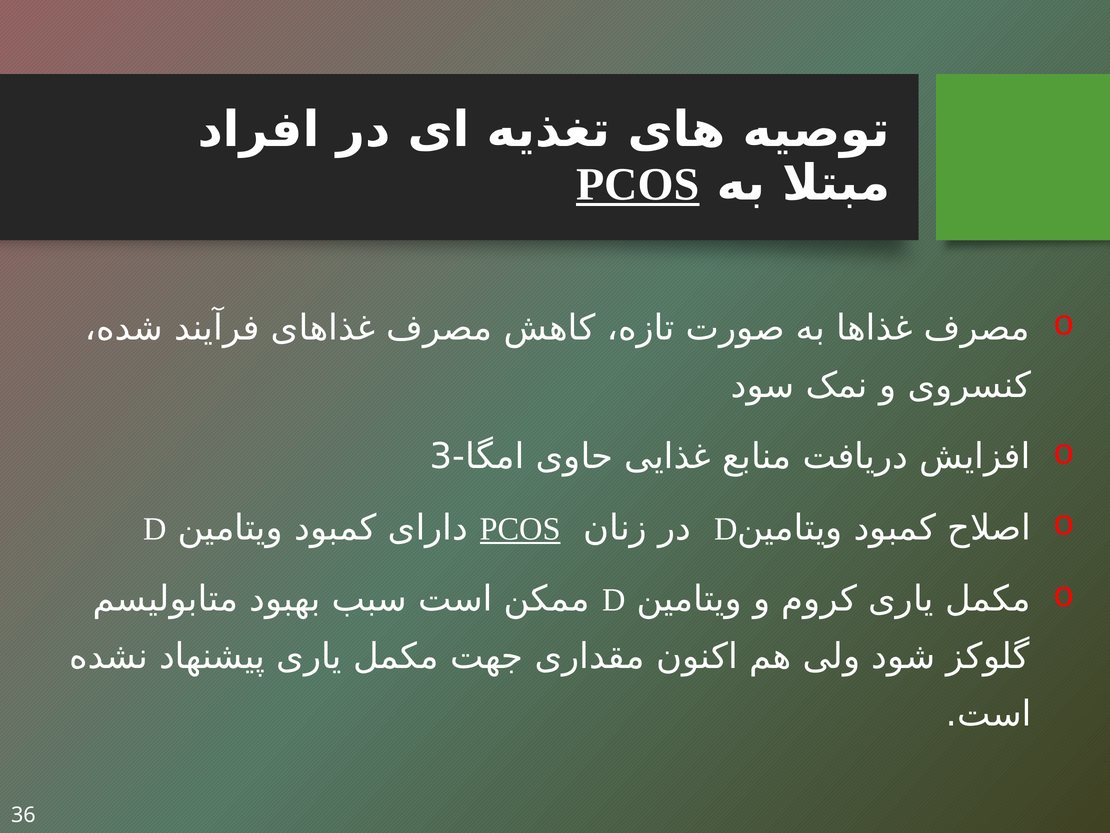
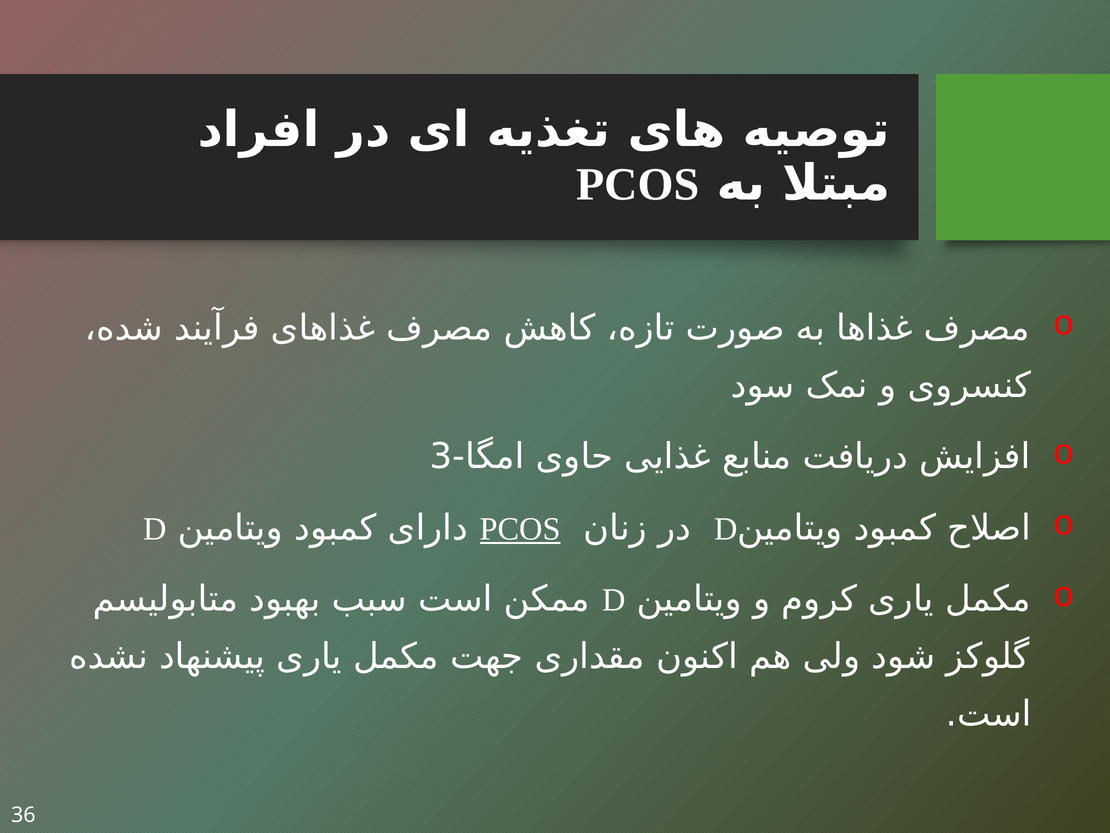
PCOS underline: present -> none (638, 184)
